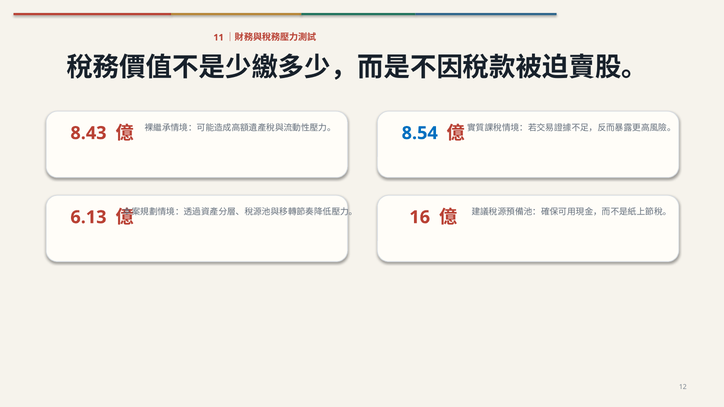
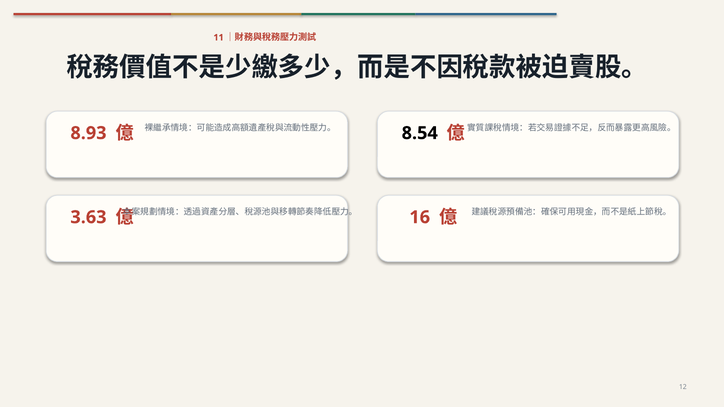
8.43: 8.43 -> 8.93 (88, 133)
8.54 colour: blue -> black (420, 133)
6.13: 6.13 -> 3.63 (88, 217)
